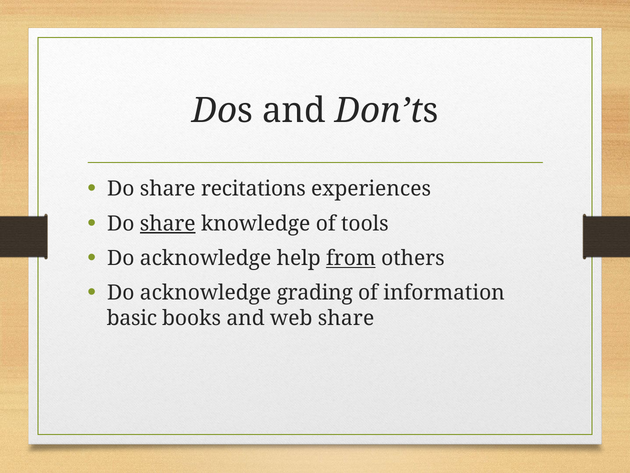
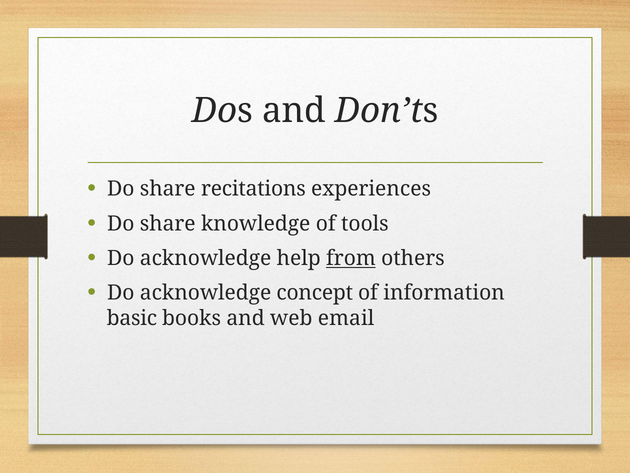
share underline: present -> none (168, 223)
grading: grading -> concept (315, 293)
web share: share -> email (346, 318)
